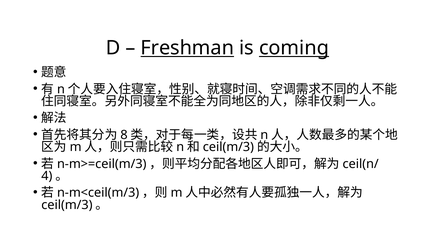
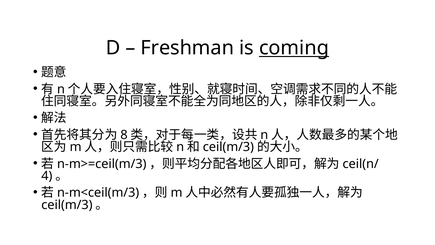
Freshman underline: present -> none (187, 48)
